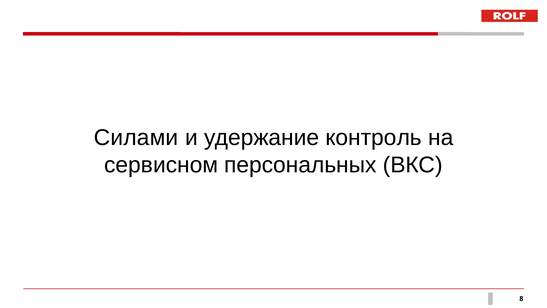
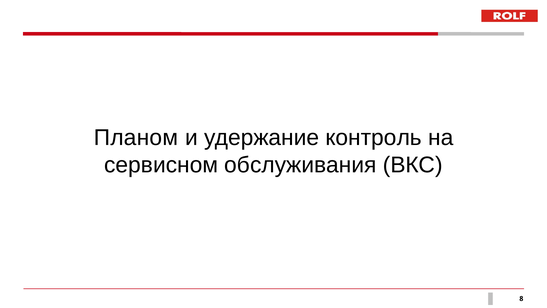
Силами: Силами -> Планом (136, 138)
персональных: персональных -> обслуживания (300, 165)
